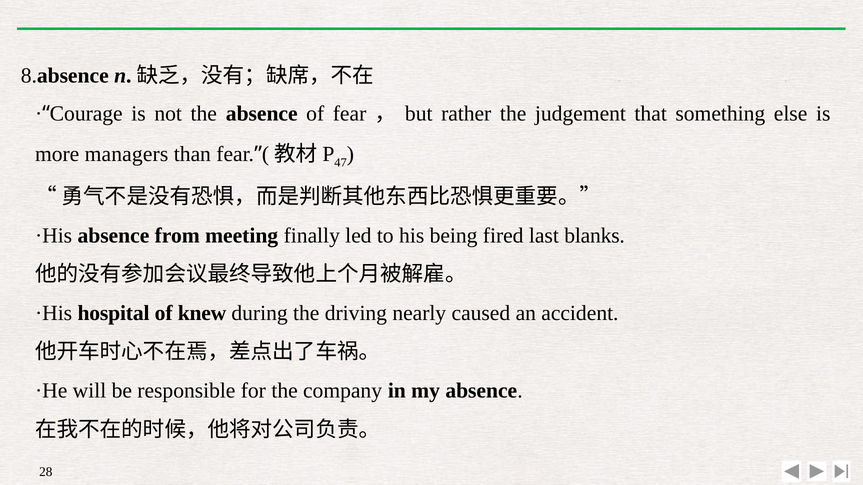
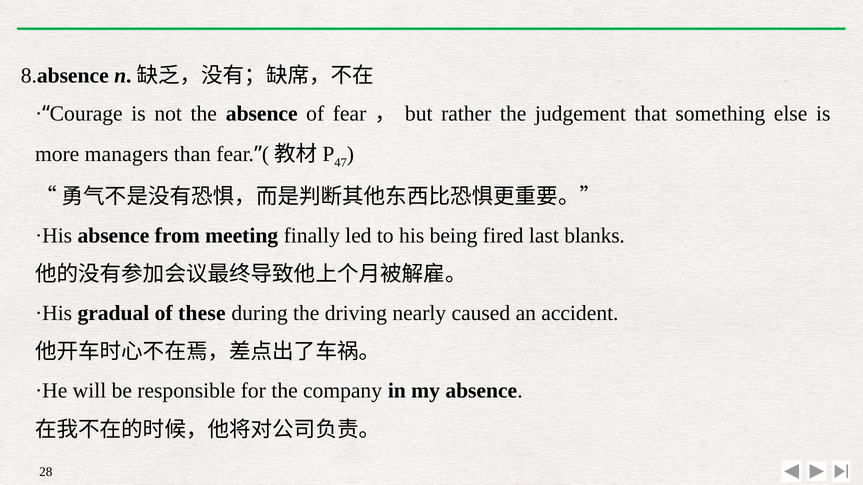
hospital: hospital -> gradual (113, 313)
knew: knew -> these (202, 313)
